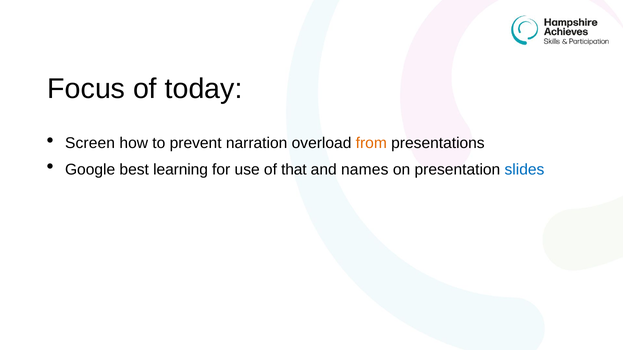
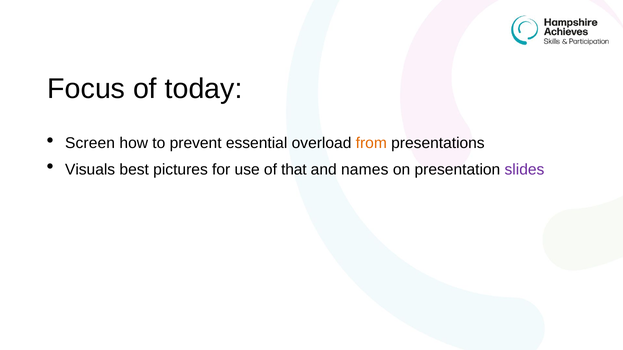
narration: narration -> essential (257, 143)
Google: Google -> Visuals (90, 170)
learning: learning -> pictures (181, 170)
slides colour: blue -> purple (524, 170)
